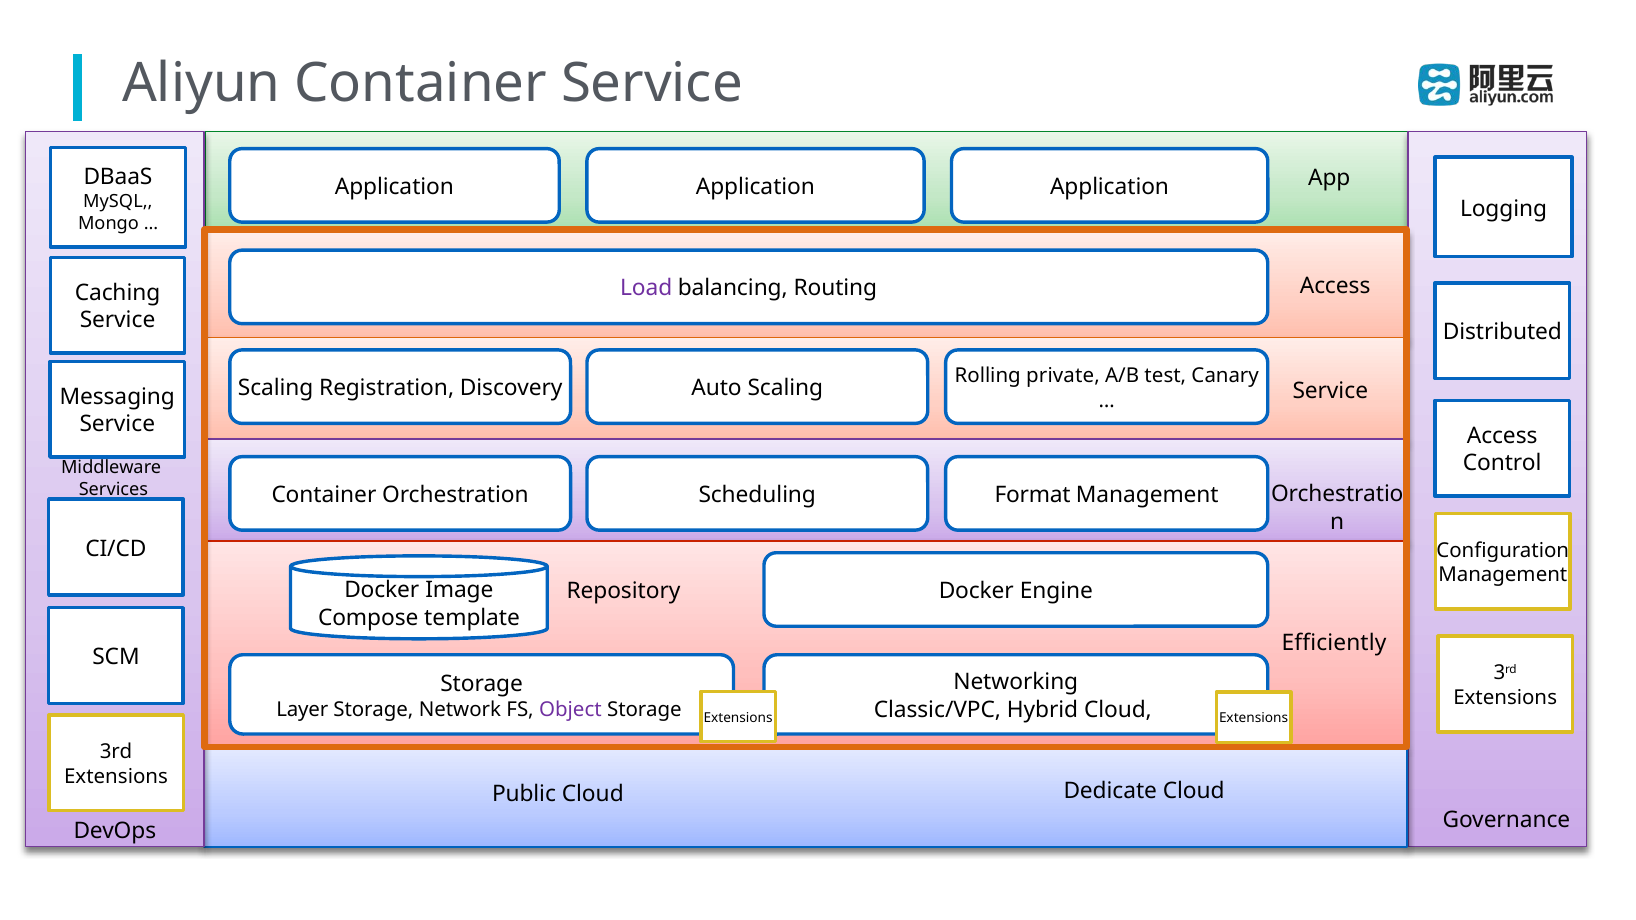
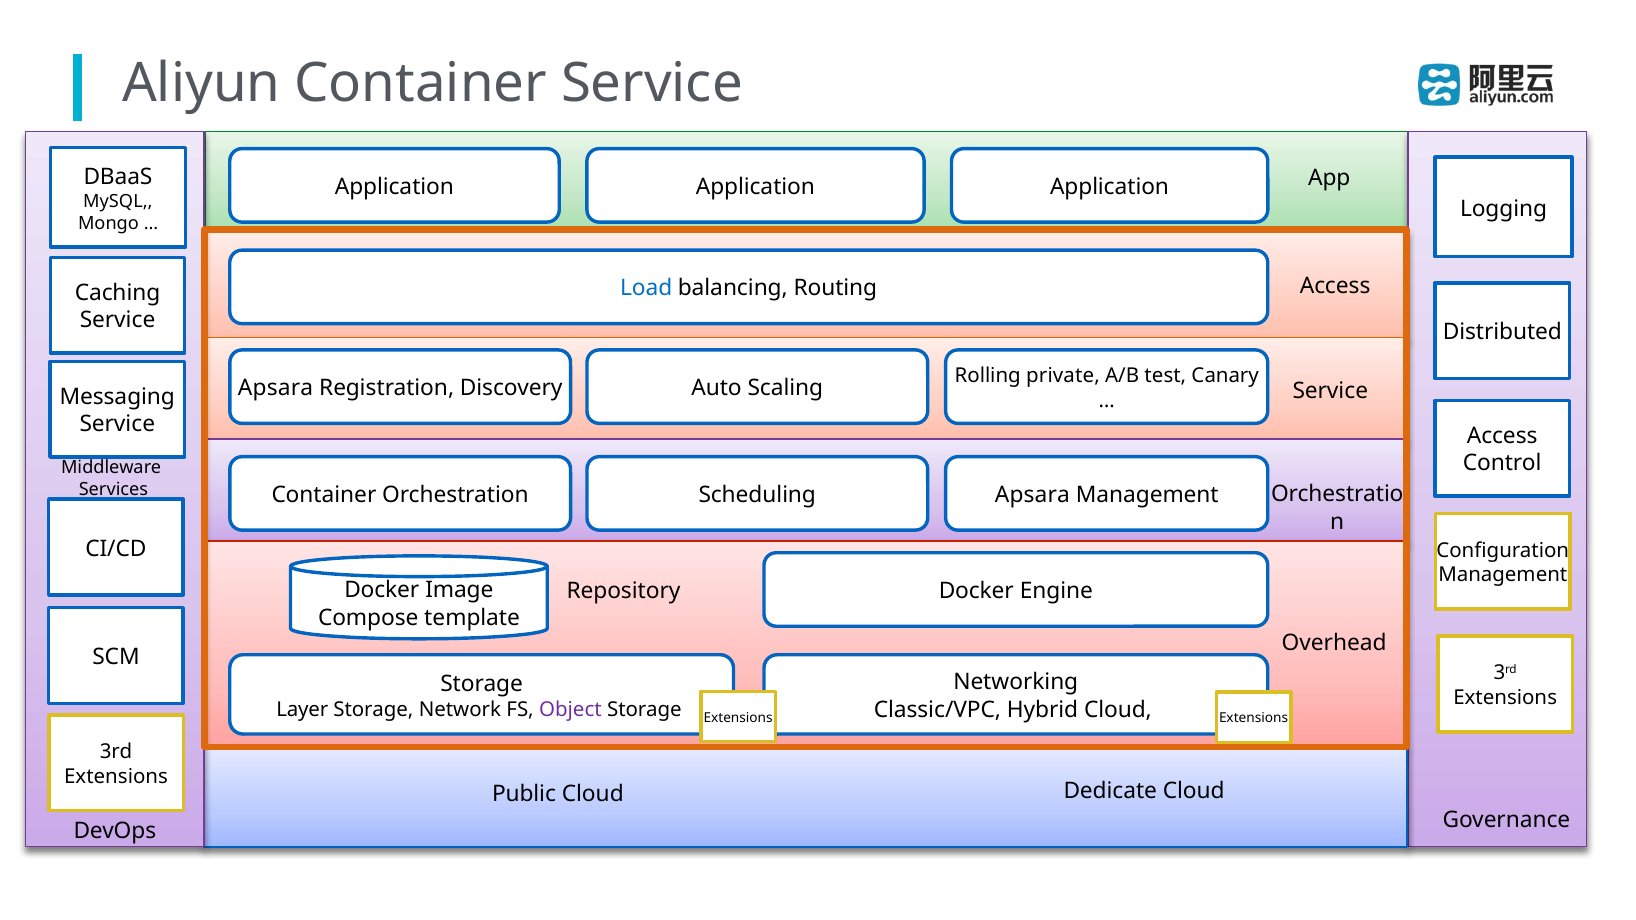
Load colour: purple -> blue (646, 289)
Scaling: Scaling -> Apsara (276, 388)
Scheduling Format: Format -> Apsara (1032, 495)
Efficiently: Efficiently -> Overhead (1334, 643)
